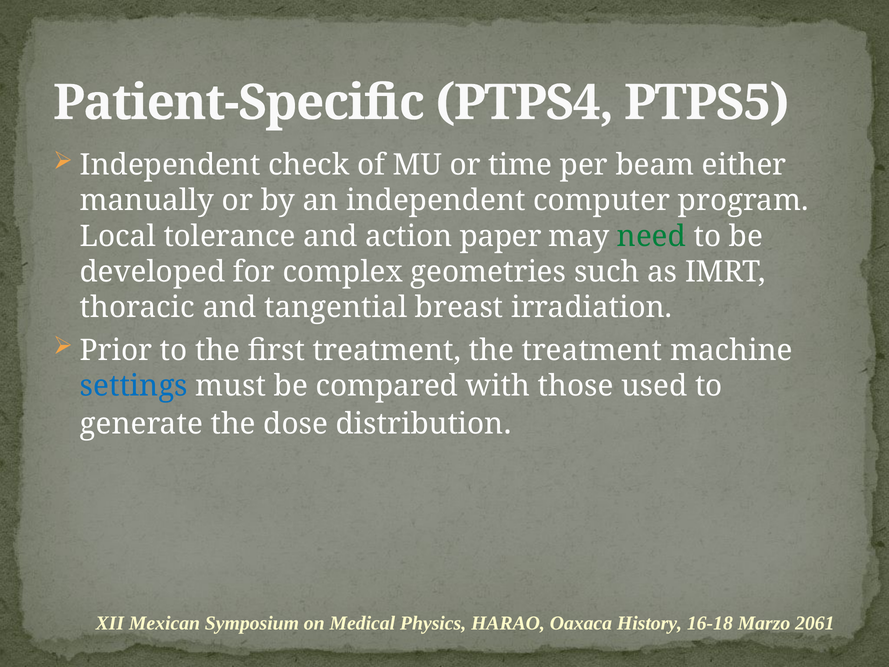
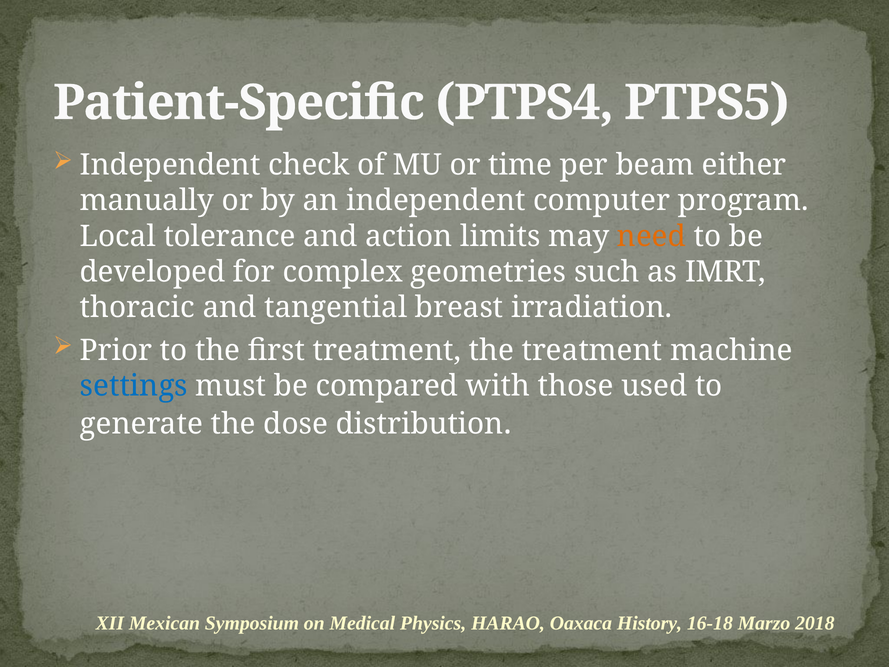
paper: paper -> limits (500, 236)
need colour: green -> orange (651, 236)
2061: 2061 -> 2018 (815, 623)
